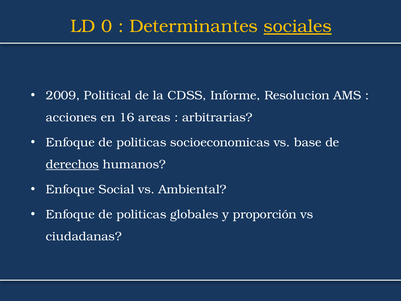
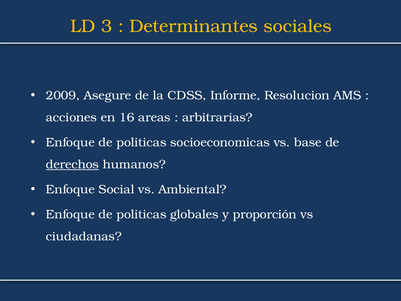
0: 0 -> 3 (107, 26)
sociales underline: present -> none (298, 26)
Political: Political -> Asegure (108, 95)
